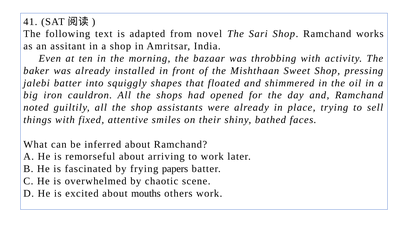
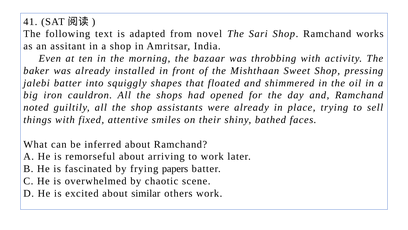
mouths: mouths -> similar (146, 193)
